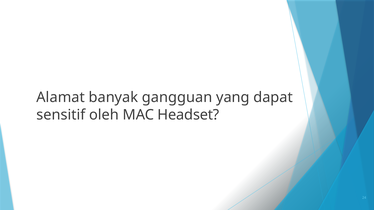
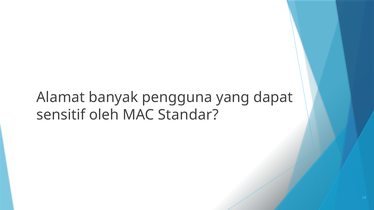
gangguan: gangguan -> pengguna (177, 97)
Headset: Headset -> Standar (188, 115)
